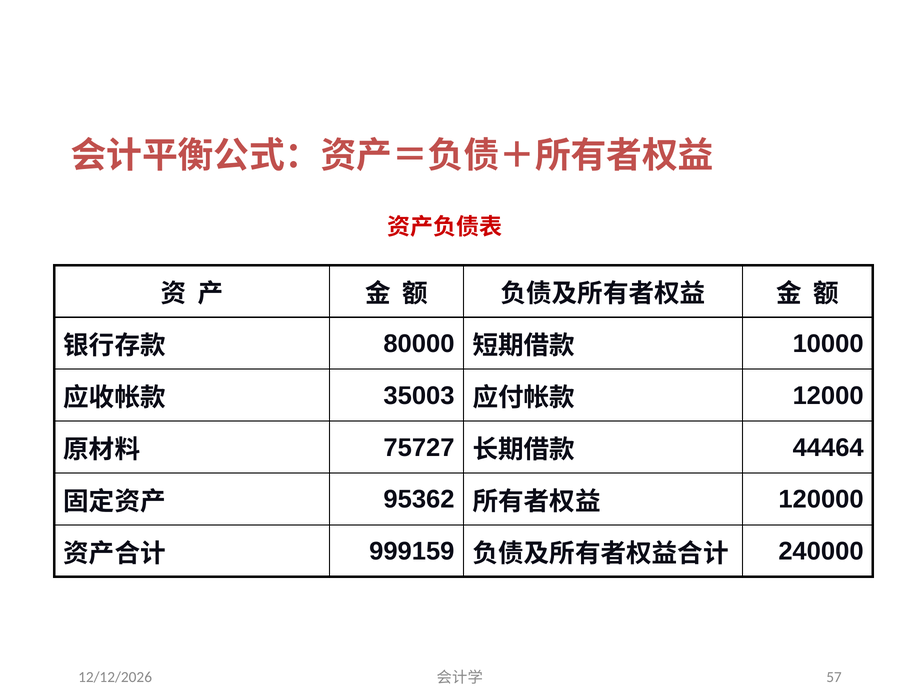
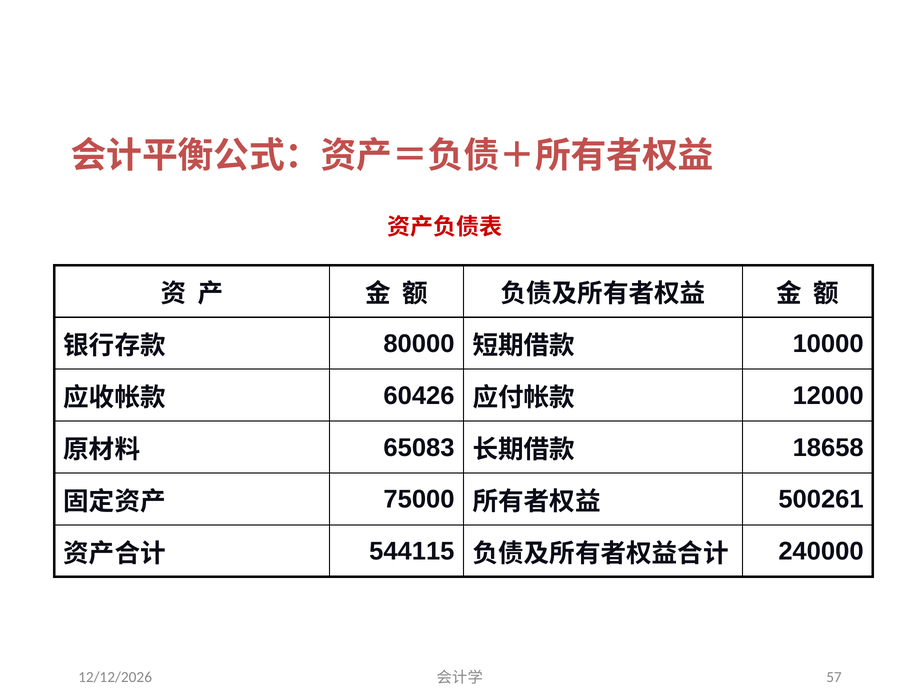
35003: 35003 -> 60426 (419, 396)
75727: 75727 -> 65083 (419, 448)
44464: 44464 -> 18658 (828, 448)
95362: 95362 -> 75000 (419, 499)
120000: 120000 -> 500261 (821, 499)
999159: 999159 -> 544115 (412, 551)
